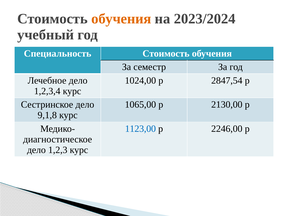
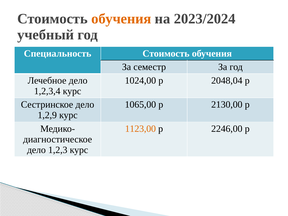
2847,54: 2847,54 -> 2048,04 (227, 80)
9,1,8: 9,1,8 -> 1,2,9 (47, 115)
1123,00 colour: blue -> orange (140, 129)
